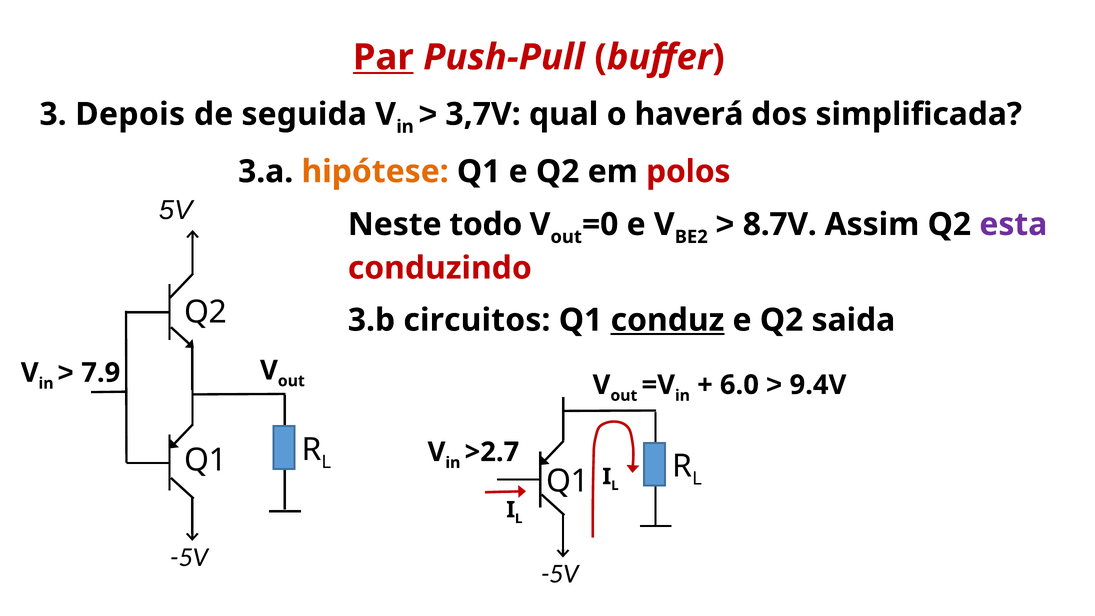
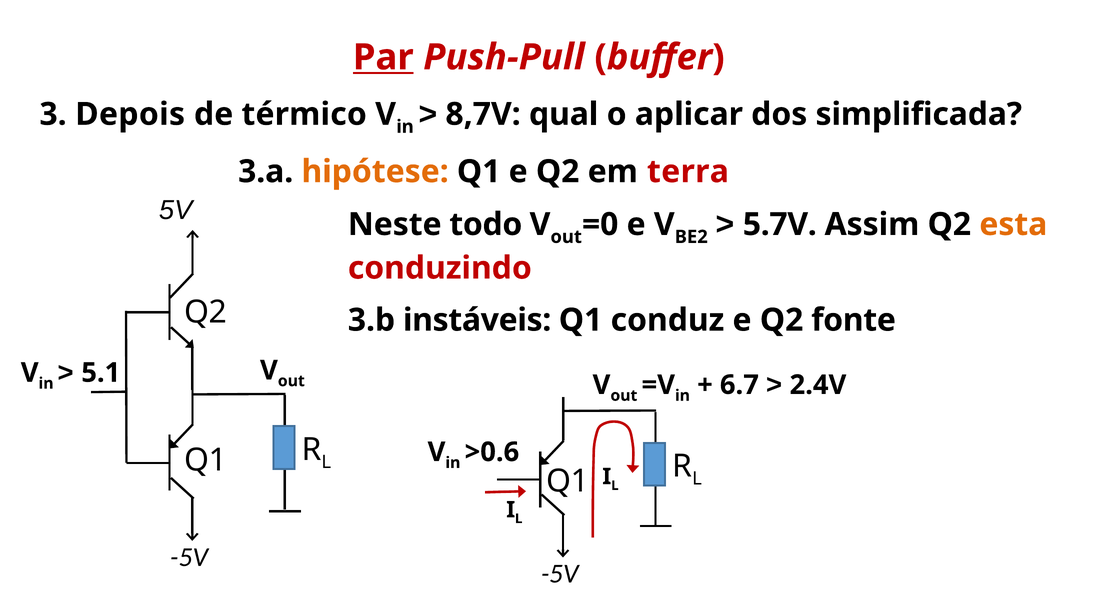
3,7V: 3,7V -> 8,7V (483, 114)
haverá: haverá -> aplicar (689, 114)
seguida: seguida -> térmico (304, 114)
polos: polos -> terra (688, 172)
8.7V: 8.7V -> 5.7V (780, 224)
esta colour: purple -> orange (1013, 224)
circuitos: circuitos -> instáveis (477, 320)
conduz underline: present -> none (667, 320)
saida: saida -> fonte (854, 320)
7.9: 7.9 -> 5.1 (101, 373)
6.0: 6.0 -> 6.7 (739, 385)
9.4V: 9.4V -> 2.4V (818, 385)
>2.7: >2.7 -> >0.6 (492, 452)
